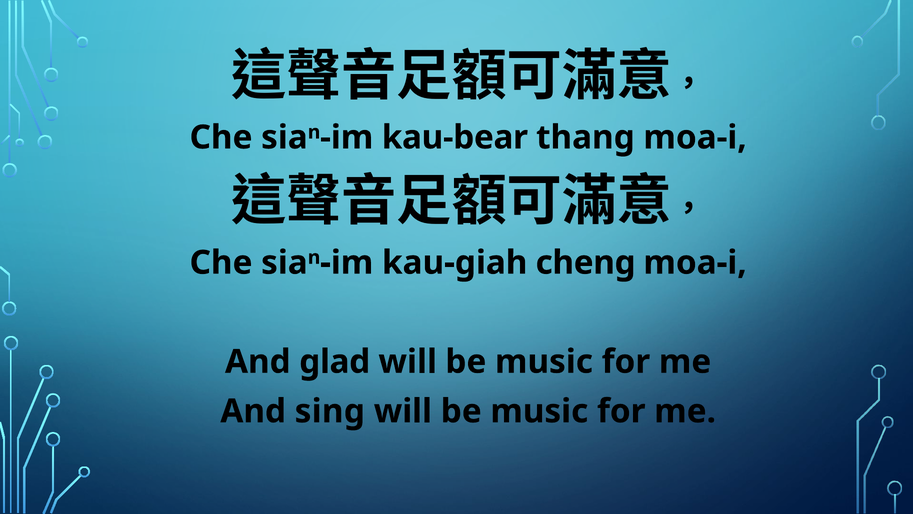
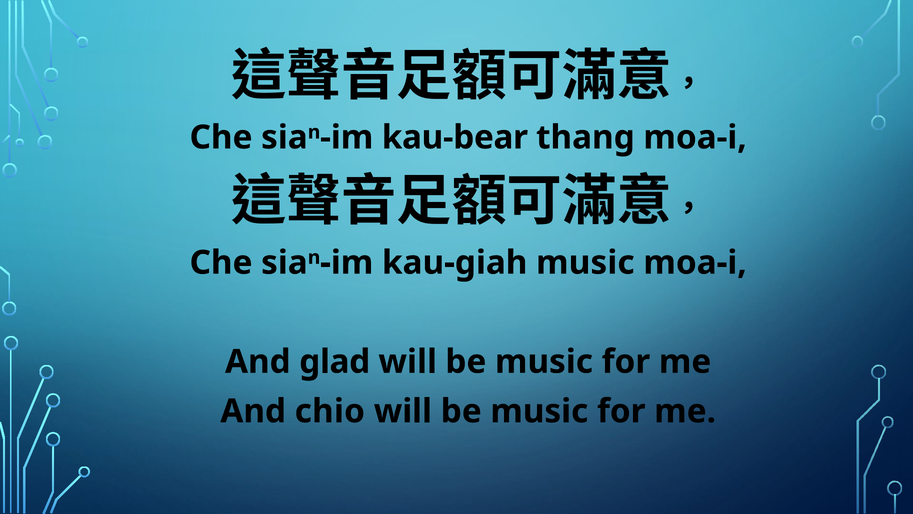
kau-giah cheng: cheng -> music (585, 263)
sing: sing -> chio (330, 411)
